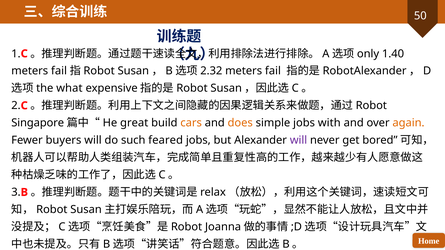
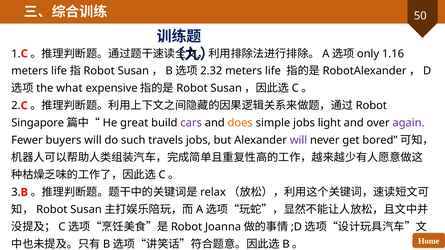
1.40: 1.40 -> 1.16 (393, 54)
fail: fail -> life (59, 71)
fail: fail -> life (273, 71)
cars colour: orange -> purple (191, 123)
with: with -> light (329, 123)
again colour: orange -> purple (409, 123)
feared: feared -> travels (166, 140)
